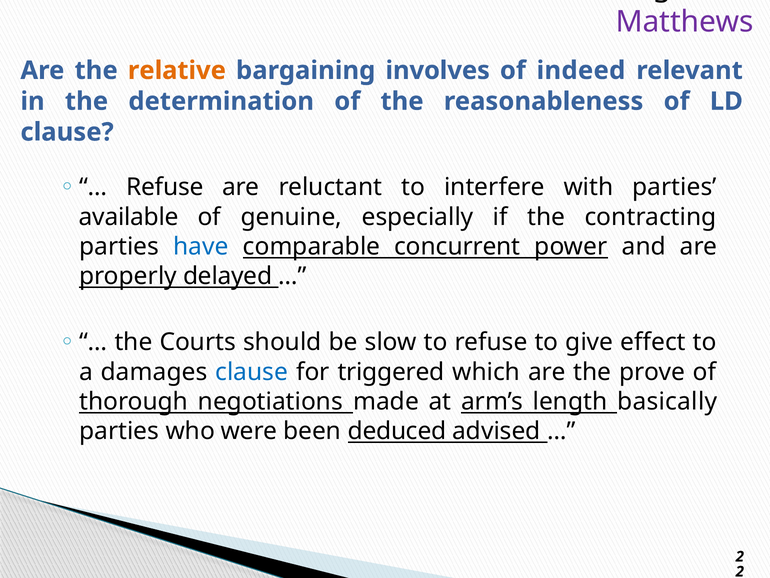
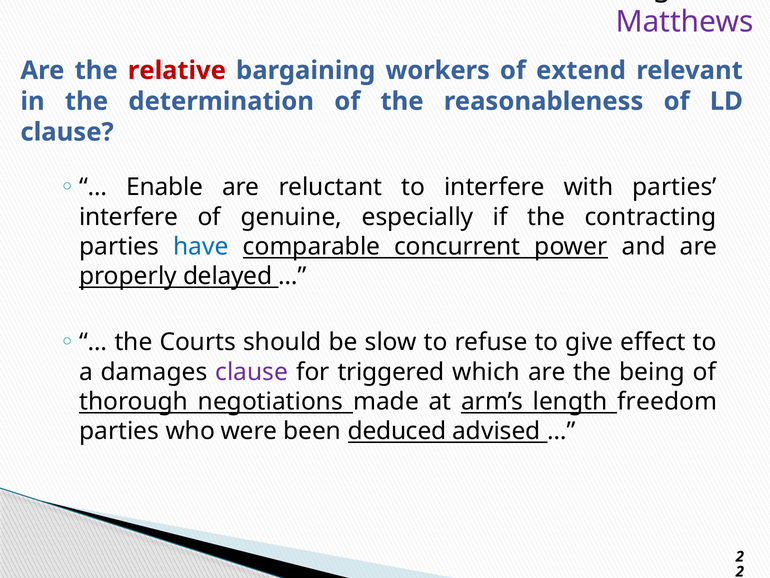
relative colour: orange -> red (177, 70)
involves: involves -> workers (438, 70)
indeed: indeed -> extend (581, 70)
Refuse: Refuse -> Enable (165, 187)
available: available -> interfere (129, 217)
clause colour: blue -> purple (252, 372)
prove: prove -> being (652, 372)
basically: basically -> freedom (667, 401)
